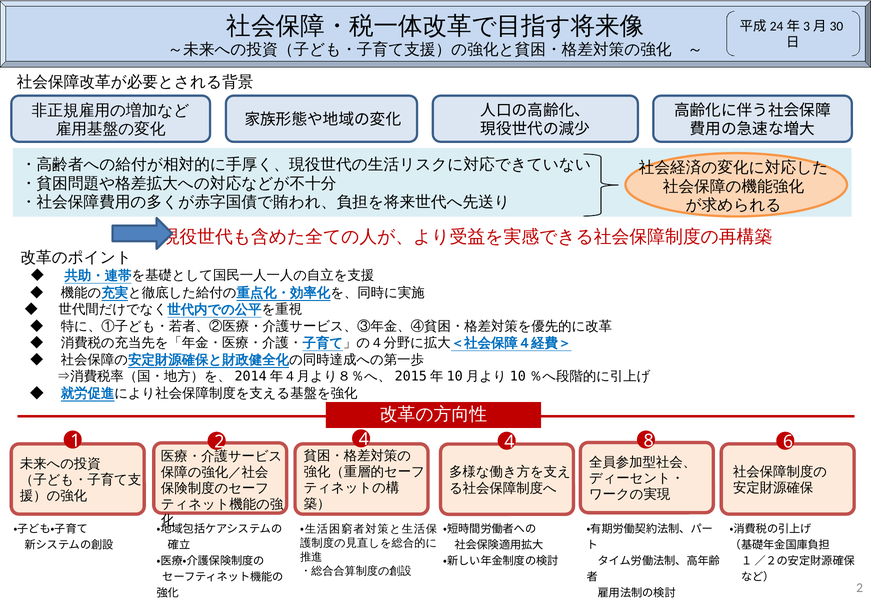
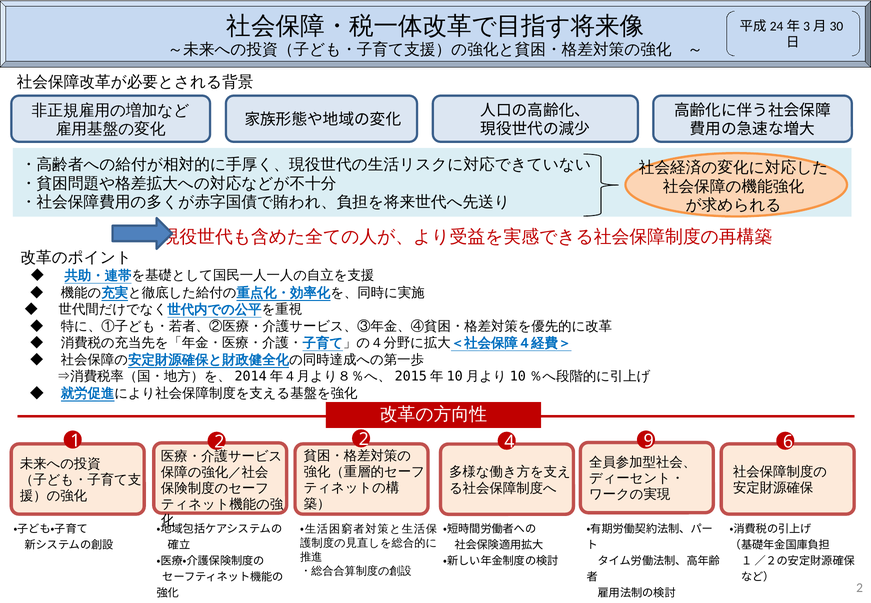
2 4: 4 -> 2 (364, 440)
8: 8 -> 9 (649, 441)
